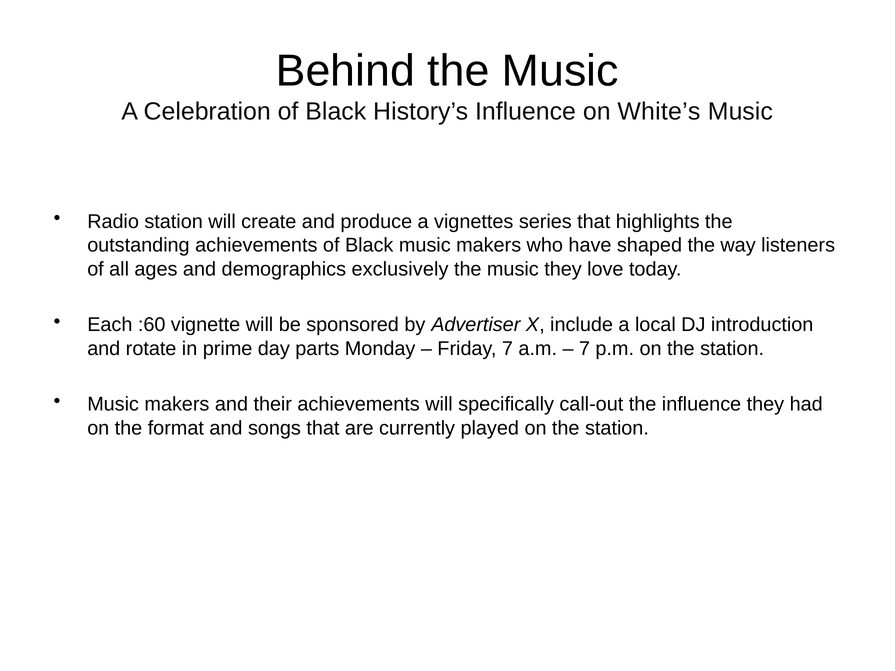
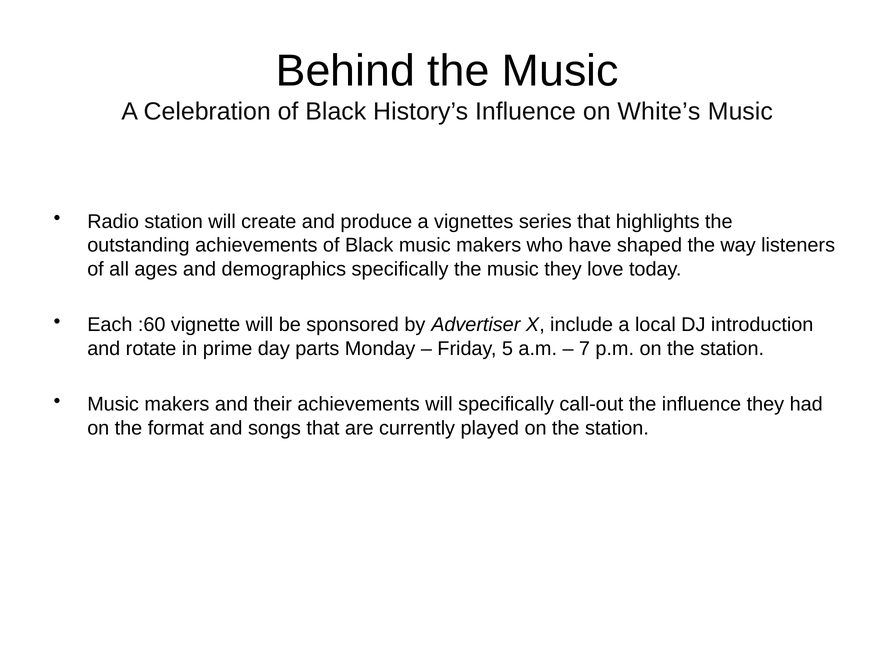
demographics exclusively: exclusively -> specifically (400, 269)
Friday 7: 7 -> 5 (507, 349)
